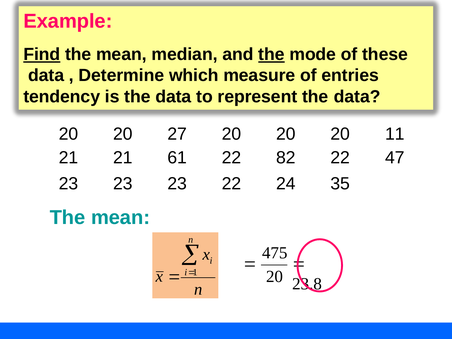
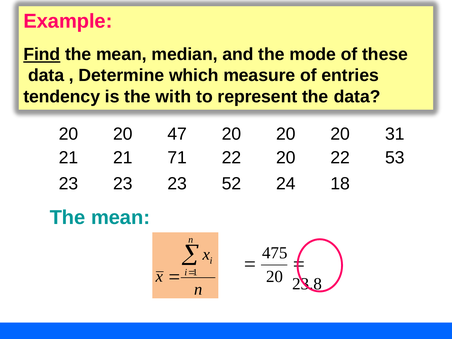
the underline: present -> none (271, 54)
is the data: data -> with (173, 97)
27: 27 -> 47 (177, 134)
11: 11 -> 31 (395, 134)
61: 61 -> 71 (177, 158)
22 82: 82 -> 20 (286, 158)
47: 47 -> 53 (395, 158)
23 22: 22 -> 52 (232, 184)
35: 35 -> 18 (340, 184)
